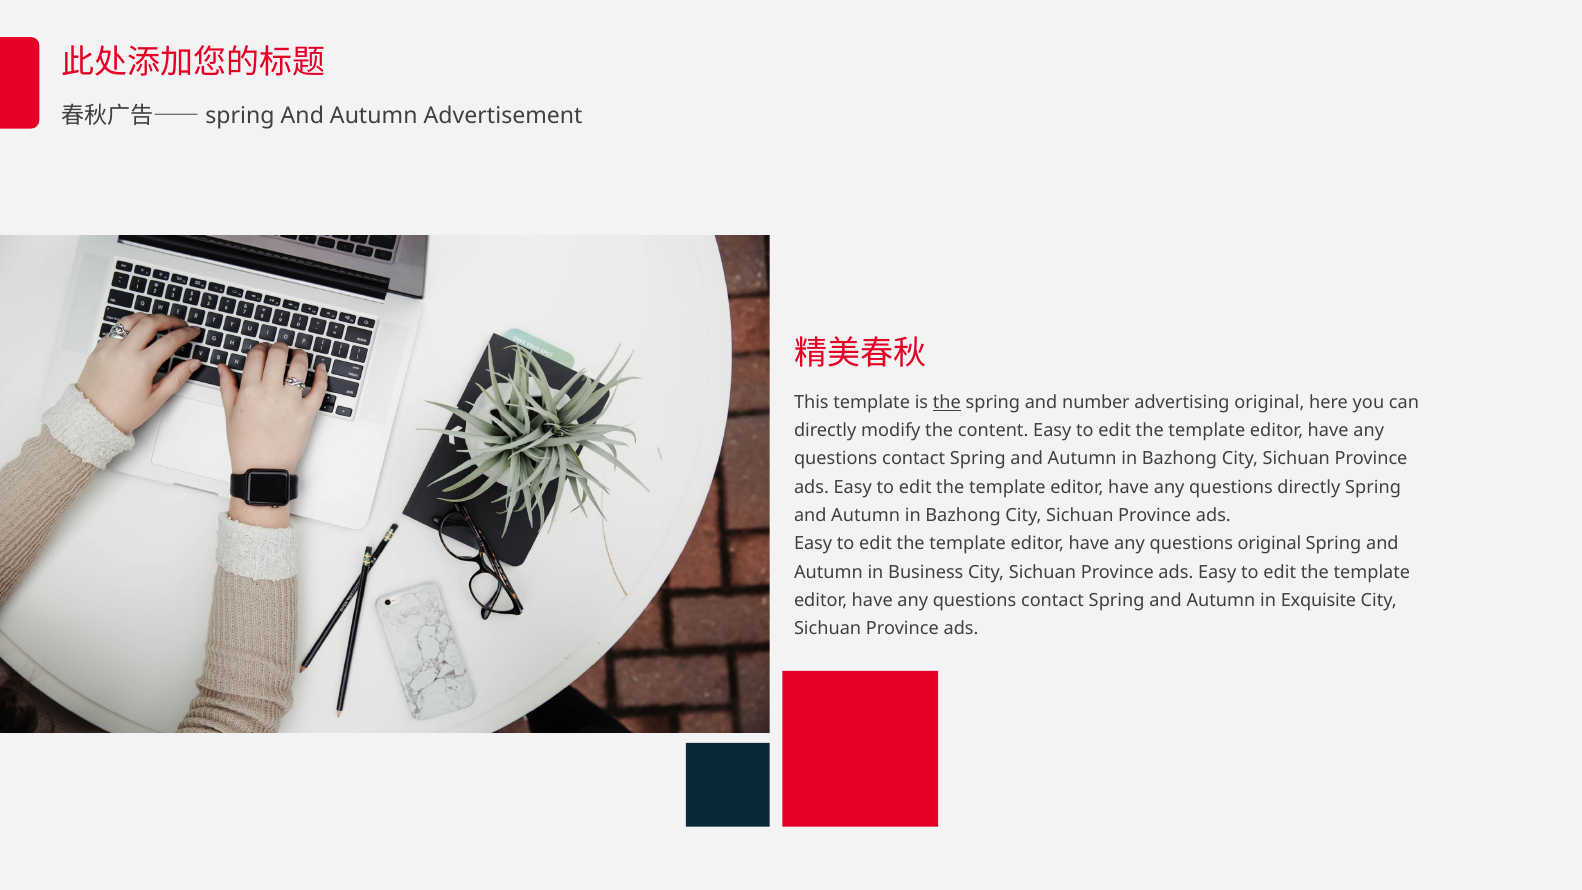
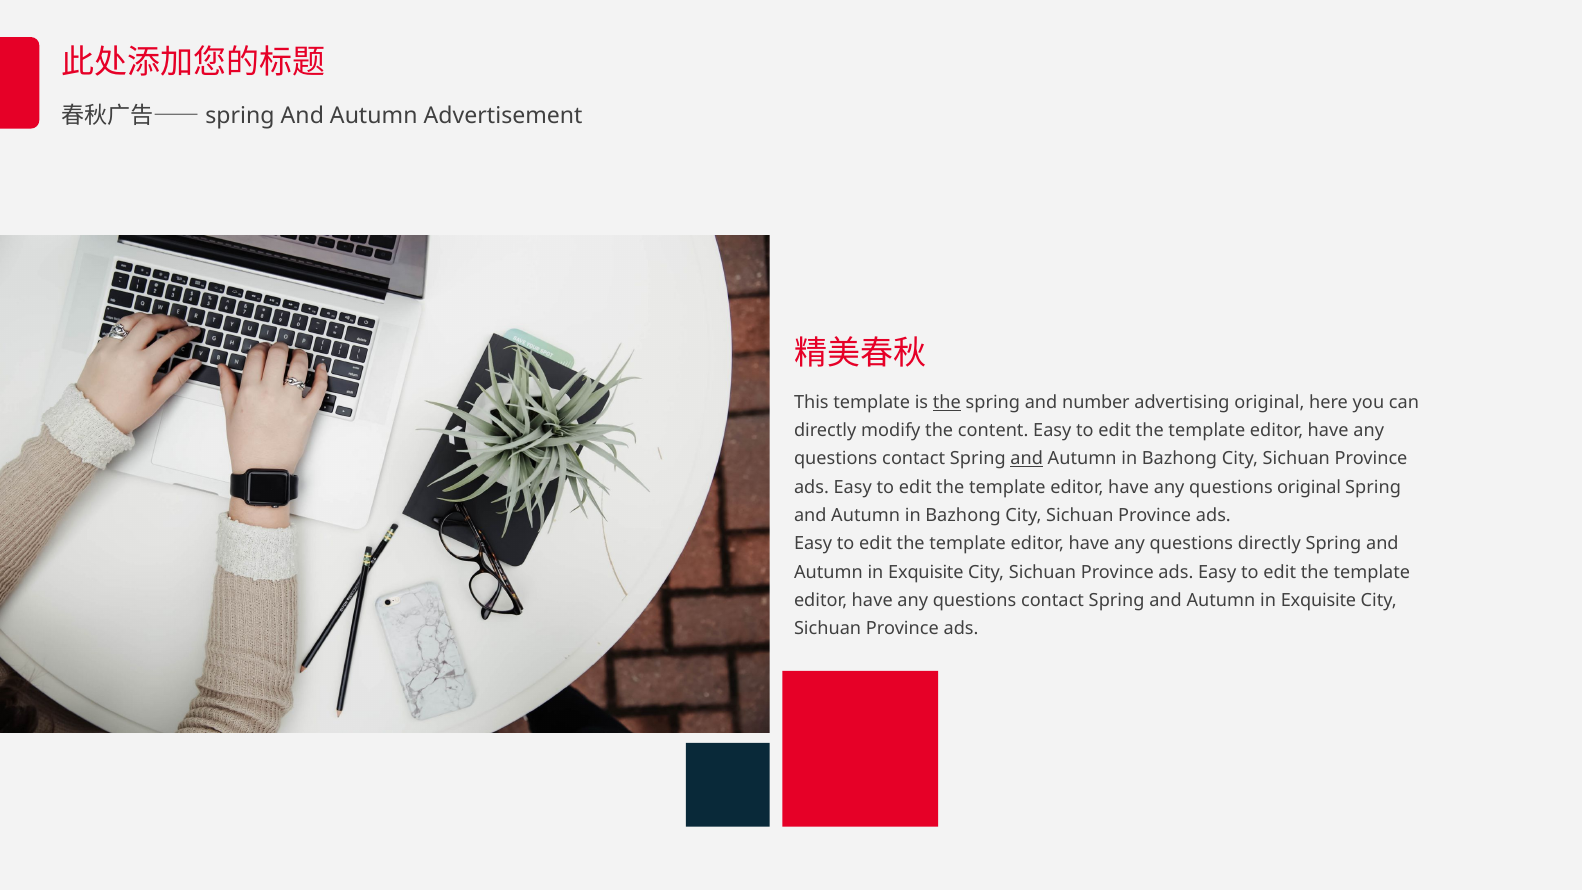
and underline: none -> present (1027, 459)
questions directly: directly -> original (1309, 487)
questions original: original -> directly (1269, 544)
Business: Business -> Exquisite (926, 572)
